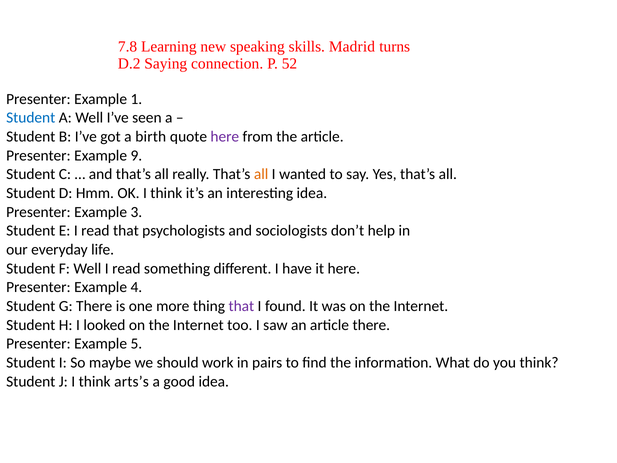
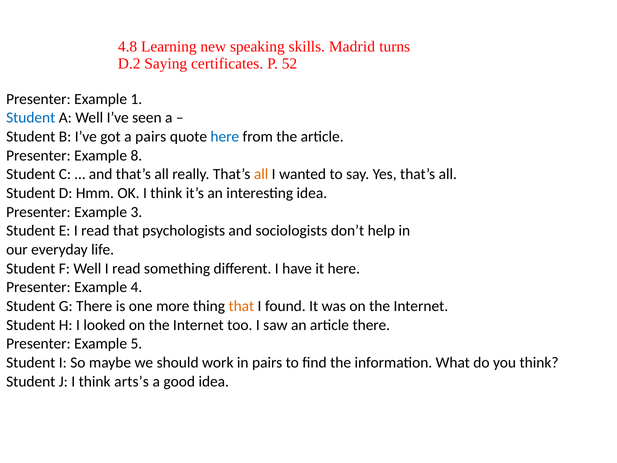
7.8: 7.8 -> 4.8 (128, 47)
connection: connection -> certificates (227, 64)
a birth: birth -> pairs (151, 137)
here colour: purple -> blue (225, 137)
9: 9 -> 8 (136, 155)
that colour: purple -> orange (241, 306)
